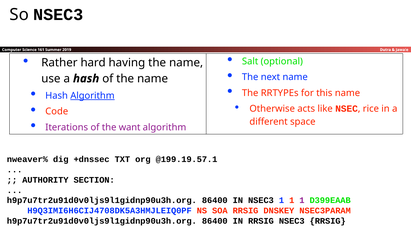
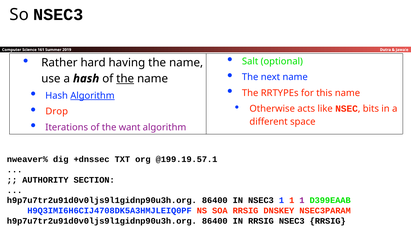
the underline: none -> present (125, 79)
rice: rice -> bits (371, 109)
Code: Code -> Drop (57, 112)
